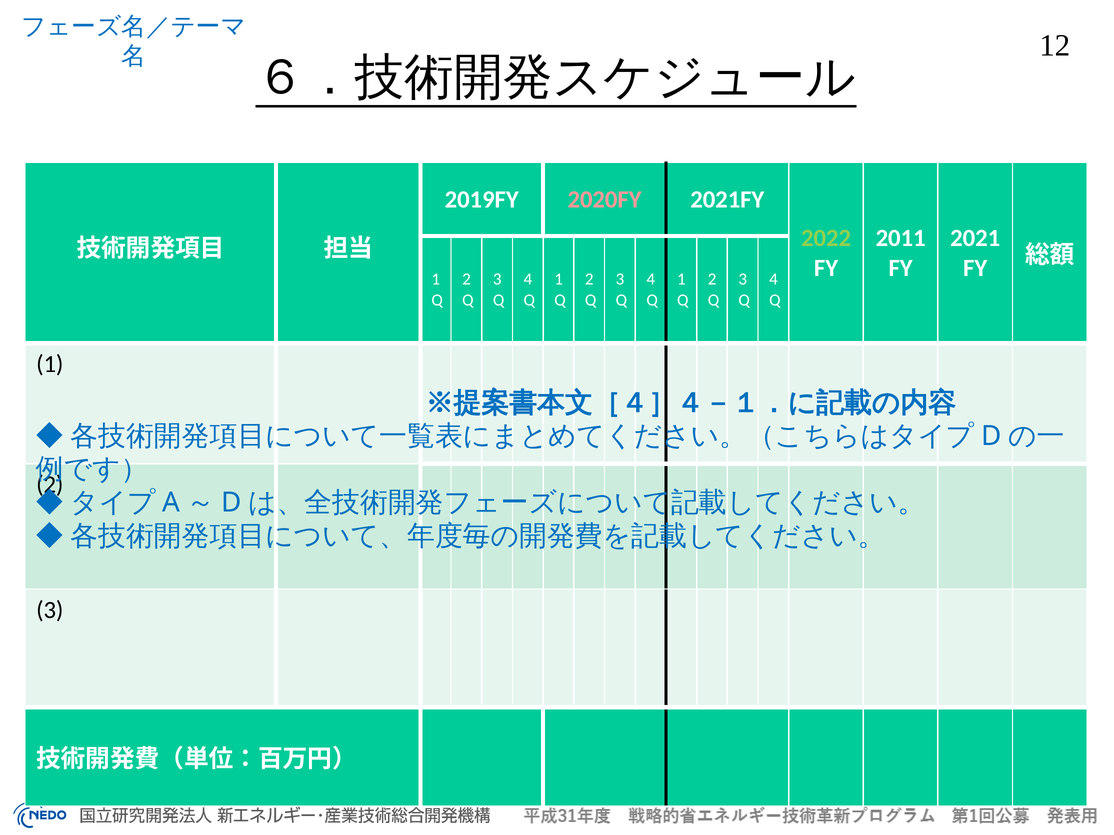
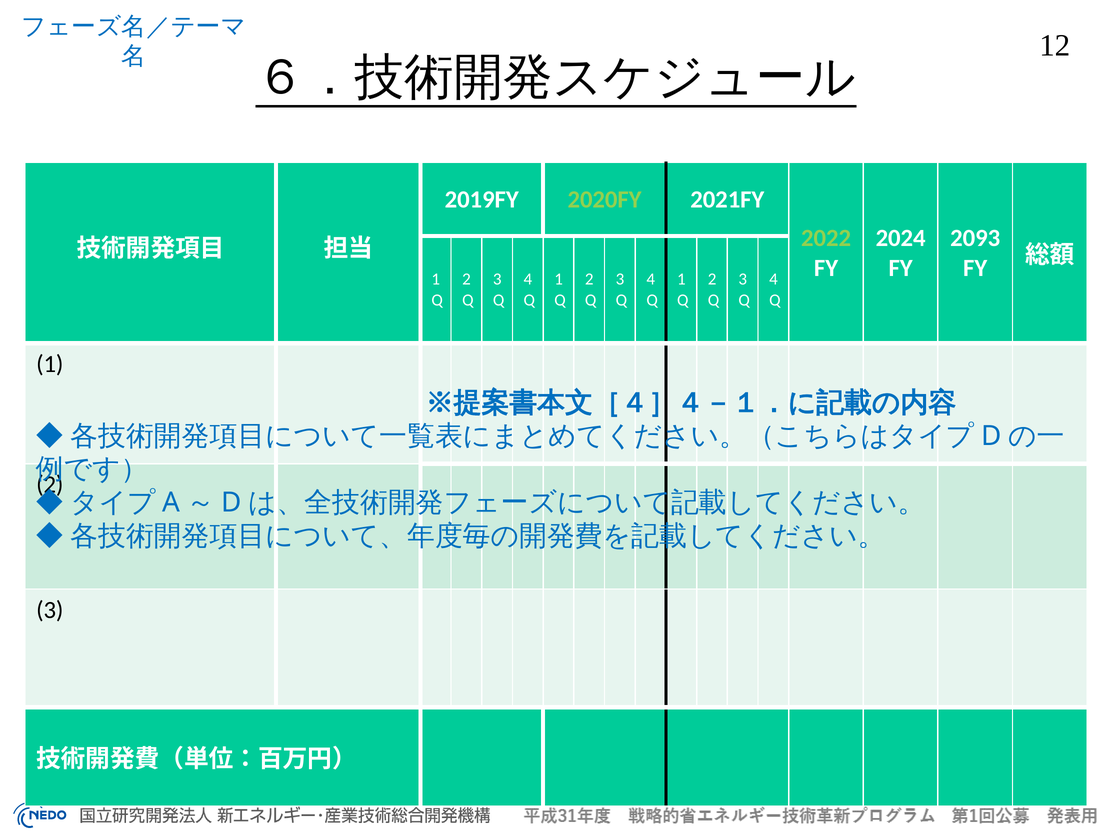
2020FY colour: pink -> light green (605, 199)
2011: 2011 -> 2024 (901, 238)
2021: 2021 -> 2093 (975, 238)
